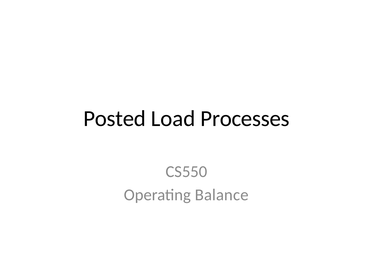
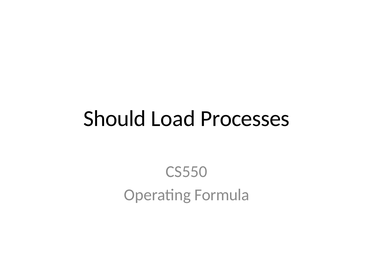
Posted: Posted -> Should (115, 118)
Balance: Balance -> Formula (222, 195)
